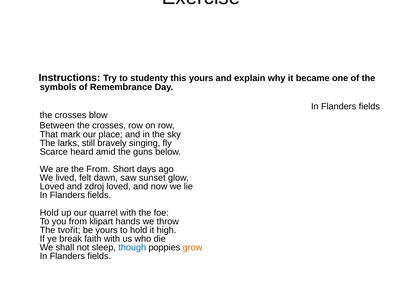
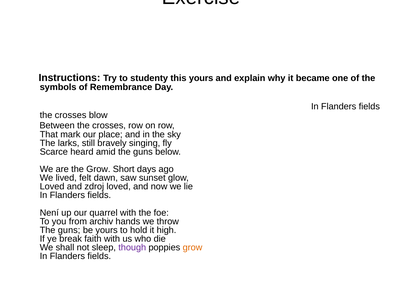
the From: From -> Grow (98, 169)
Hold: Hold -> Není (49, 213)
klipart: klipart -> archiv (101, 221)
tvořit: tvořit -> guns (69, 230)
though colour: blue -> purple (132, 248)
